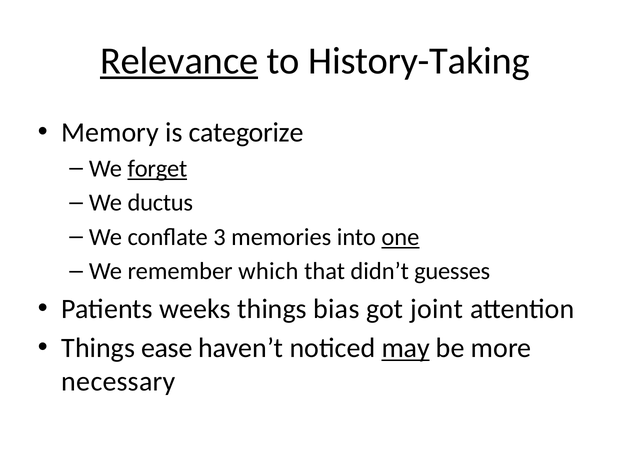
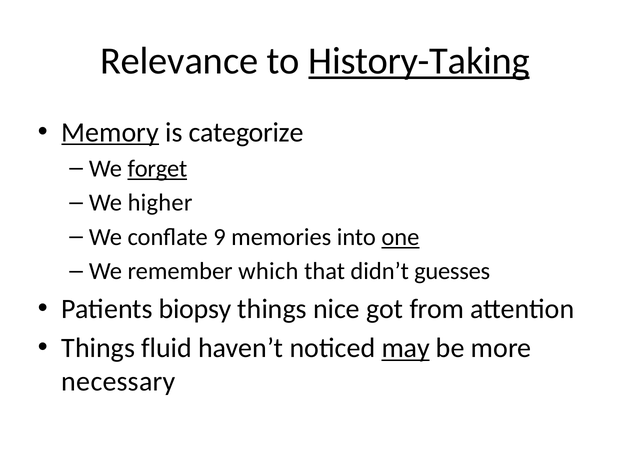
Relevance underline: present -> none (179, 61)
History-Taking underline: none -> present (419, 61)
Memory underline: none -> present (110, 132)
ductus: ductus -> higher (160, 203)
3: 3 -> 9 (219, 237)
weeks: weeks -> biopsy (195, 308)
bias: bias -> nice (337, 308)
joint: joint -> from (437, 308)
ease: ease -> fluid (167, 348)
